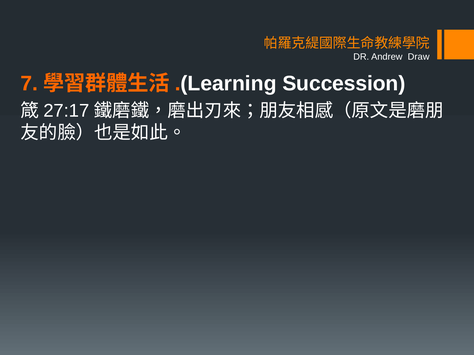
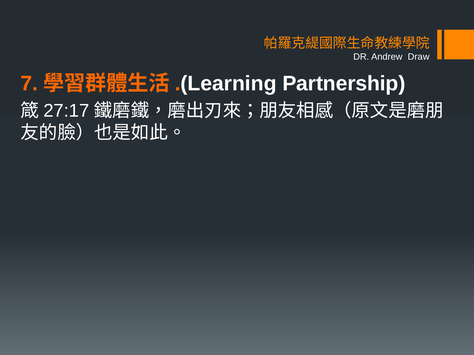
Succession: Succession -> Partnership (344, 84)
